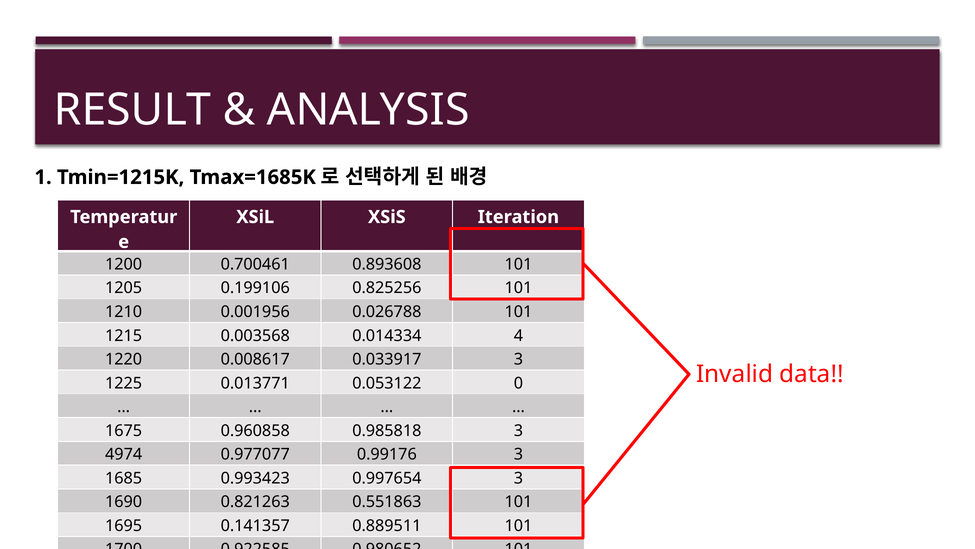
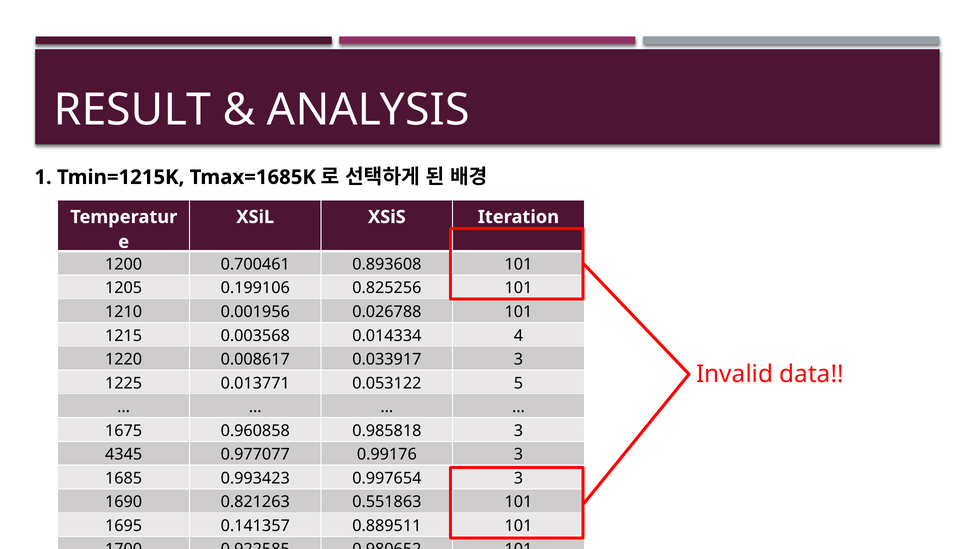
0: 0 -> 5 (519, 383)
4974: 4974 -> 4345 (124, 454)
